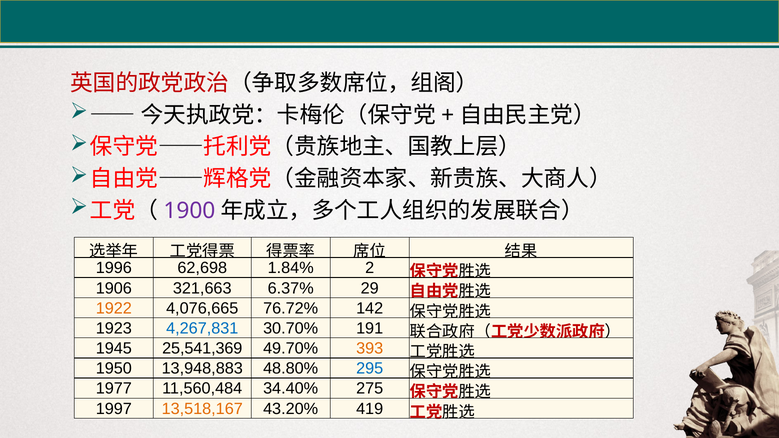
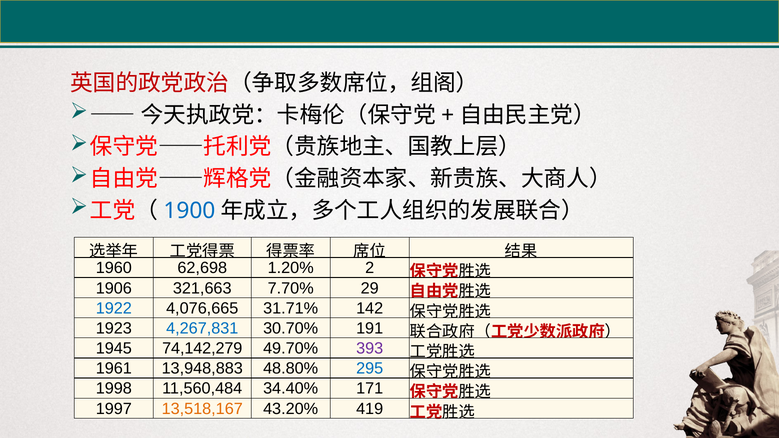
1900 colour: purple -> blue (189, 211)
1996: 1996 -> 1960 (114, 268)
1.84%: 1.84% -> 1.20% (291, 268)
6.37%: 6.37% -> 7.70% (291, 288)
1922 colour: orange -> blue (114, 308)
76.72%: 76.72% -> 31.71% (291, 308)
25,541,369: 25,541,369 -> 74,142,279 (202, 349)
393 colour: orange -> purple (370, 349)
1950: 1950 -> 1961 (114, 369)
1977: 1977 -> 1998 (114, 389)
275: 275 -> 171 (370, 389)
